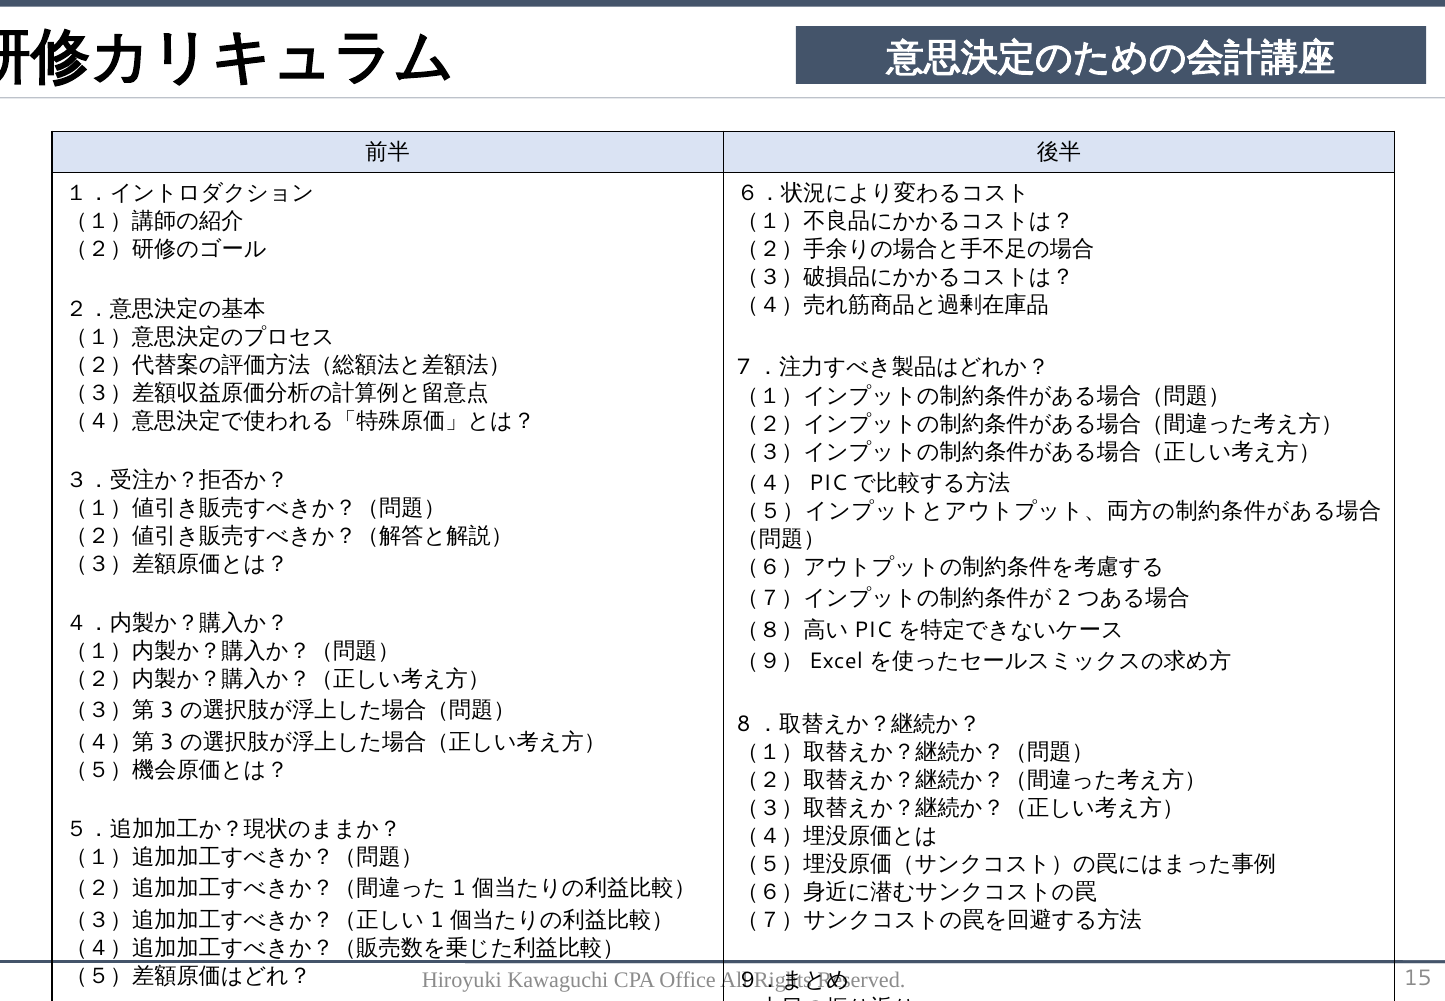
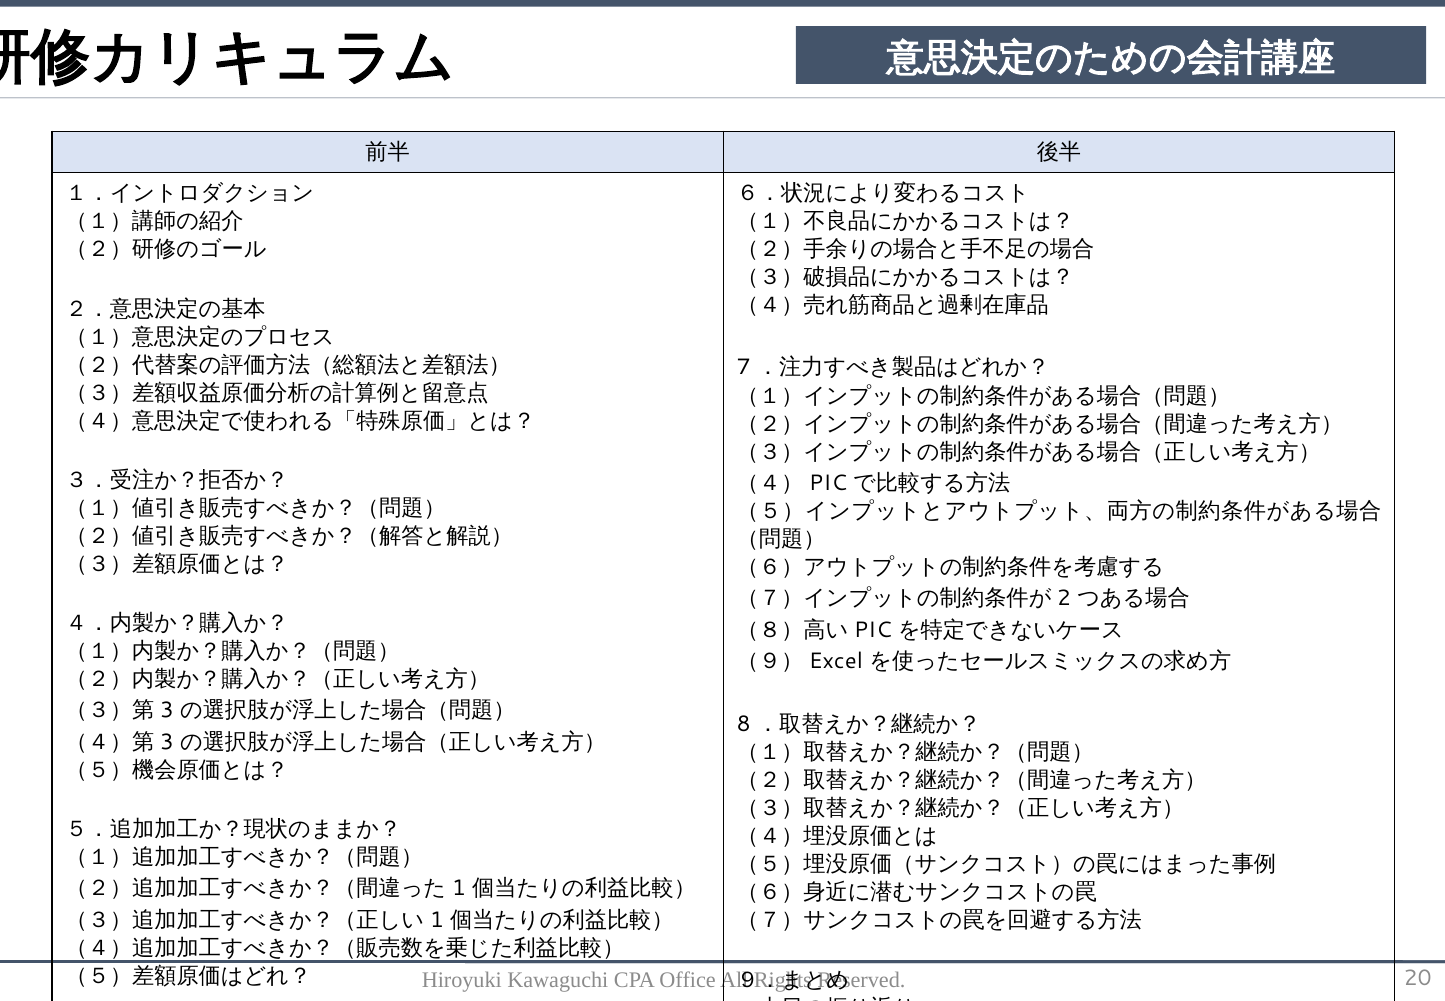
15: 15 -> 20 (1418, 978)
